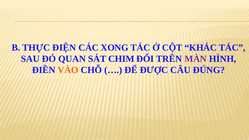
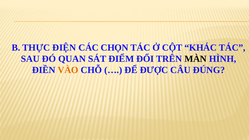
XONG: XONG -> CHỌN (115, 48)
CHIM: CHIM -> ĐIỂM (121, 59)
MÀN colour: purple -> black (196, 59)
